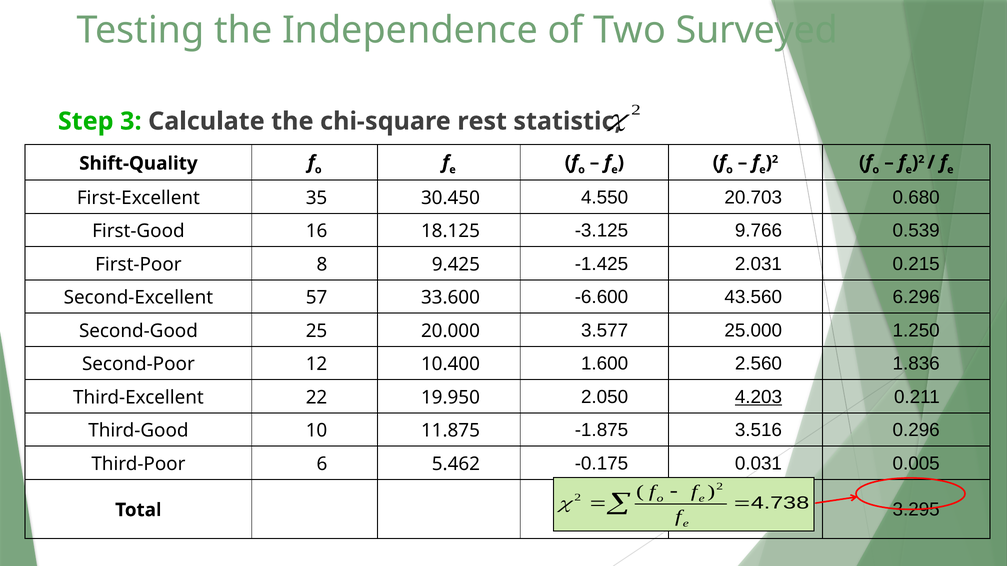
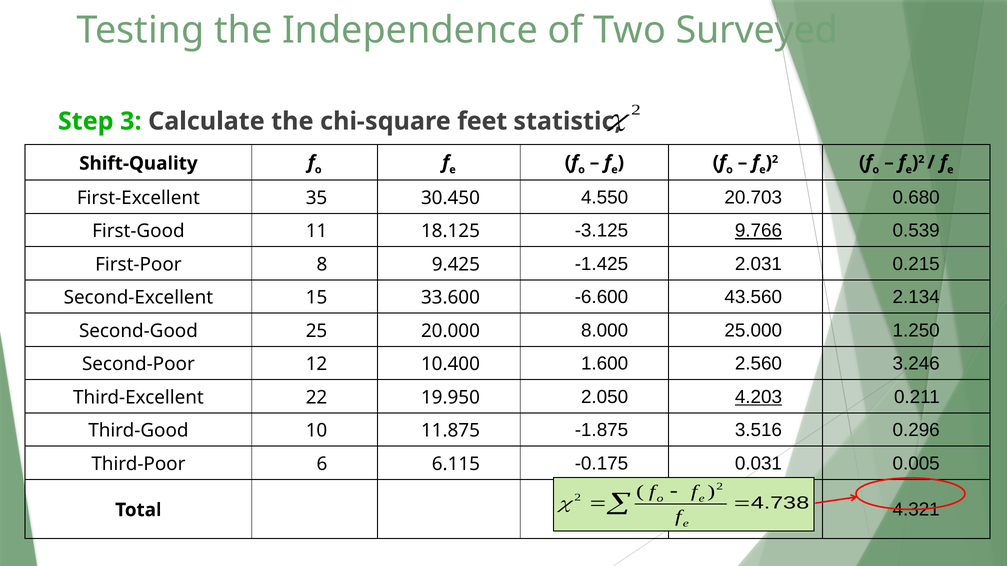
rest: rest -> feet (482, 121)
16: 16 -> 11 (317, 231)
9.766 underline: none -> present (758, 231)
57: 57 -> 15 (317, 298)
6.296: 6.296 -> 2.134 (916, 297)
3.577: 3.577 -> 8.000 (605, 331)
1.836: 1.836 -> 3.246 (916, 364)
5.462: 5.462 -> 6.115 (456, 464)
3.295: 3.295 -> 4.321 (916, 510)
